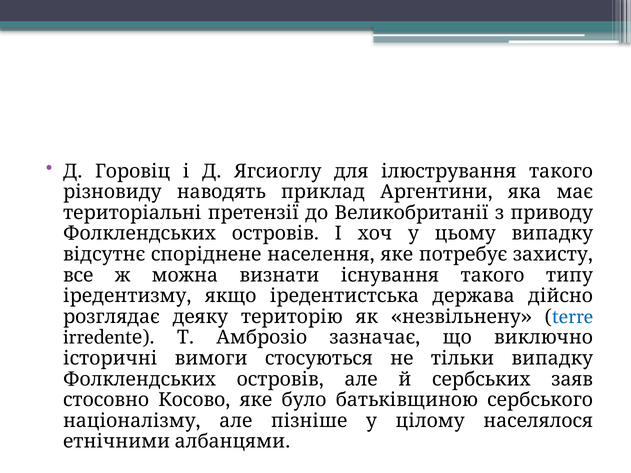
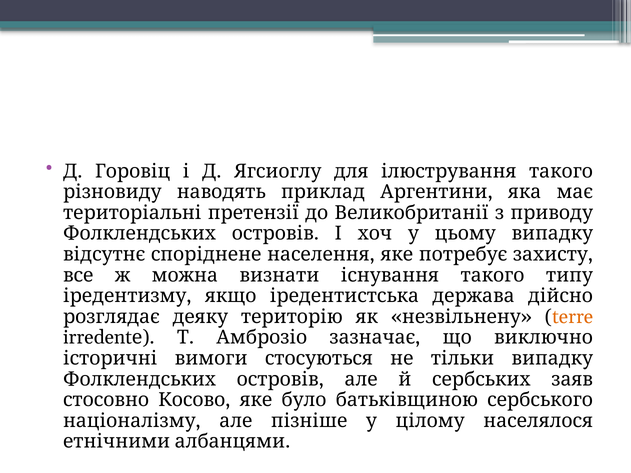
terre colour: blue -> orange (573, 317)
